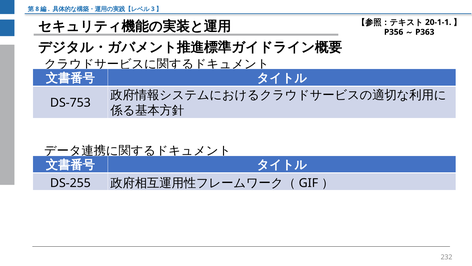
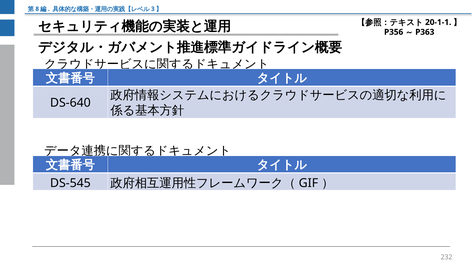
DS-753: DS-753 -> DS-640 (70, 103)
DS-255: DS-255 -> DS-545 (70, 183)
